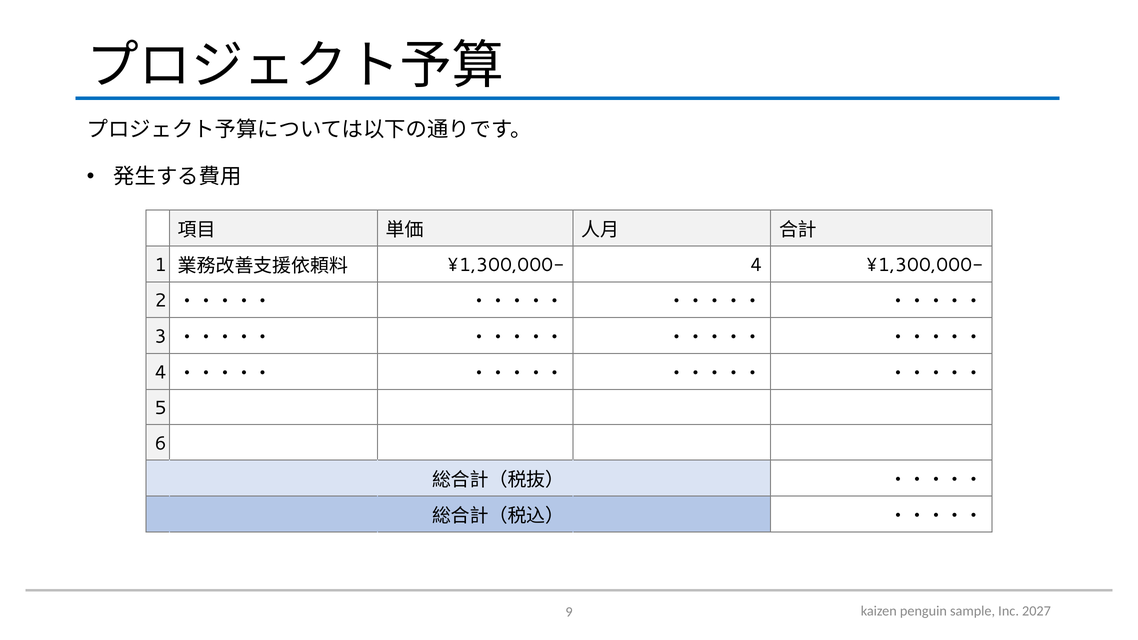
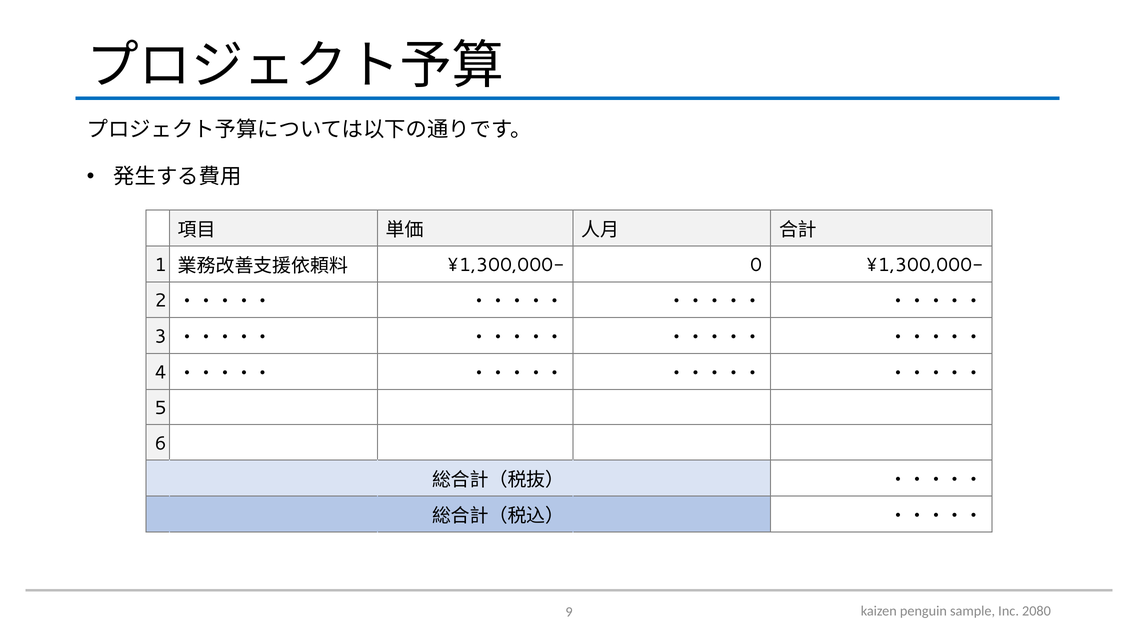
¥1,300,000- 4: 4 -> 0 (756, 265)
2027: 2027 -> 2080 (1036, 611)
